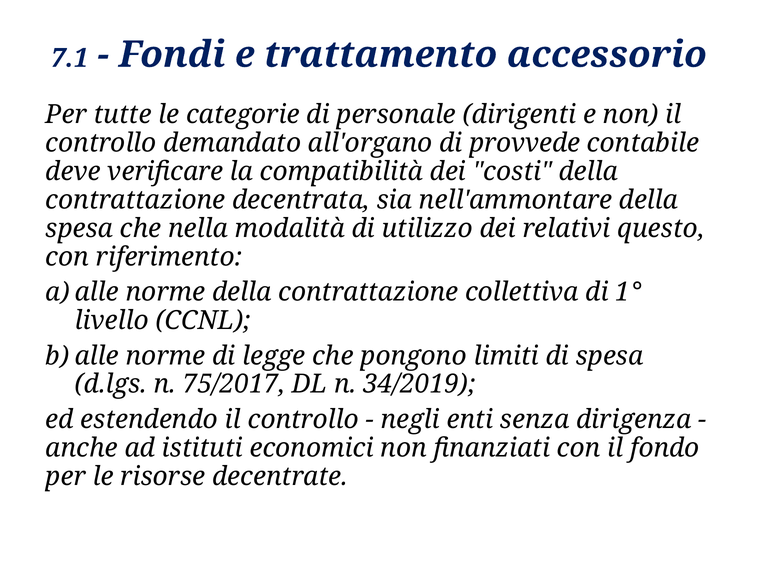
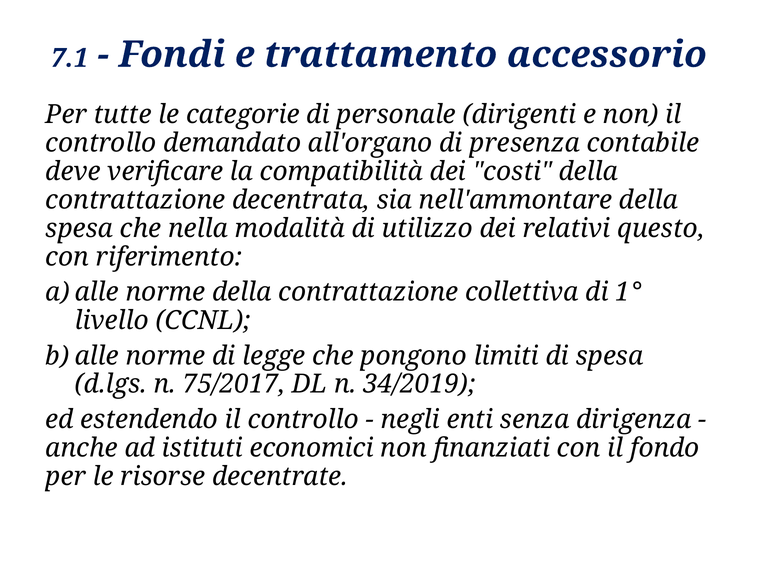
provvede: provvede -> presenza (525, 143)
